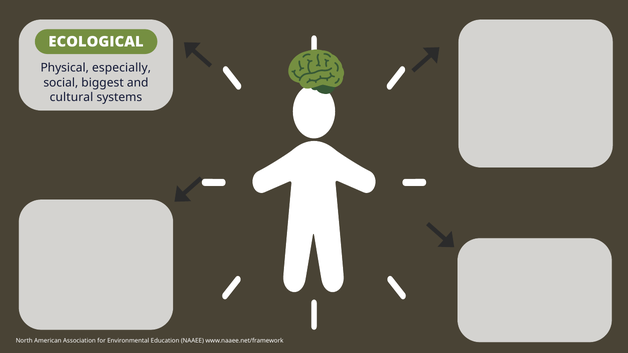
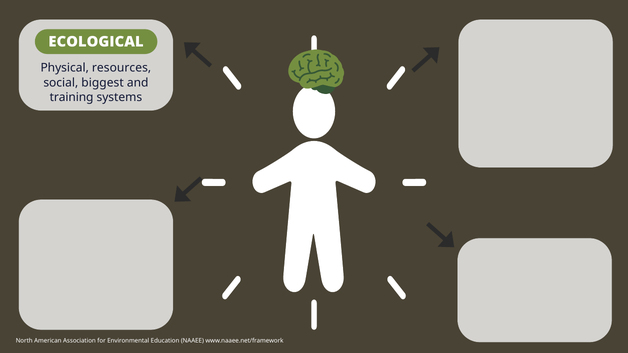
especially: especially -> resources (122, 68)
cultural: cultural -> training (72, 97)
